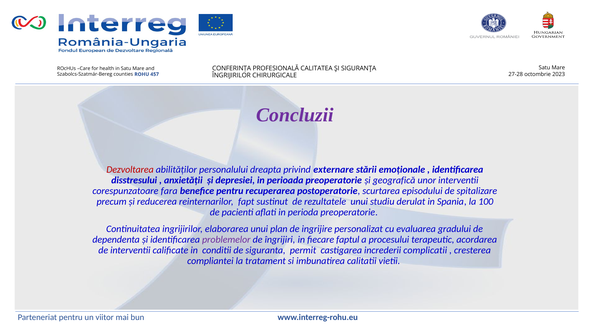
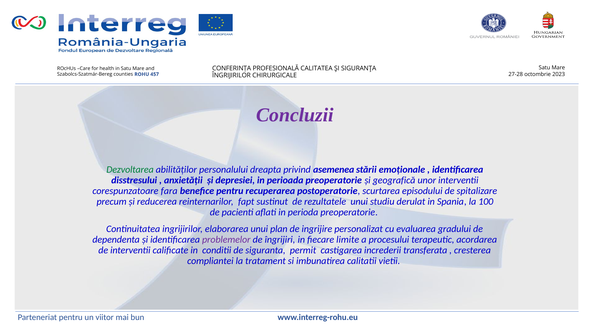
Dezvoltarea colour: red -> green (130, 170)
externare: externare -> asemenea (334, 170)
faptul: faptul -> limite (348, 239)
complicatii: complicatii -> transferata (425, 250)
